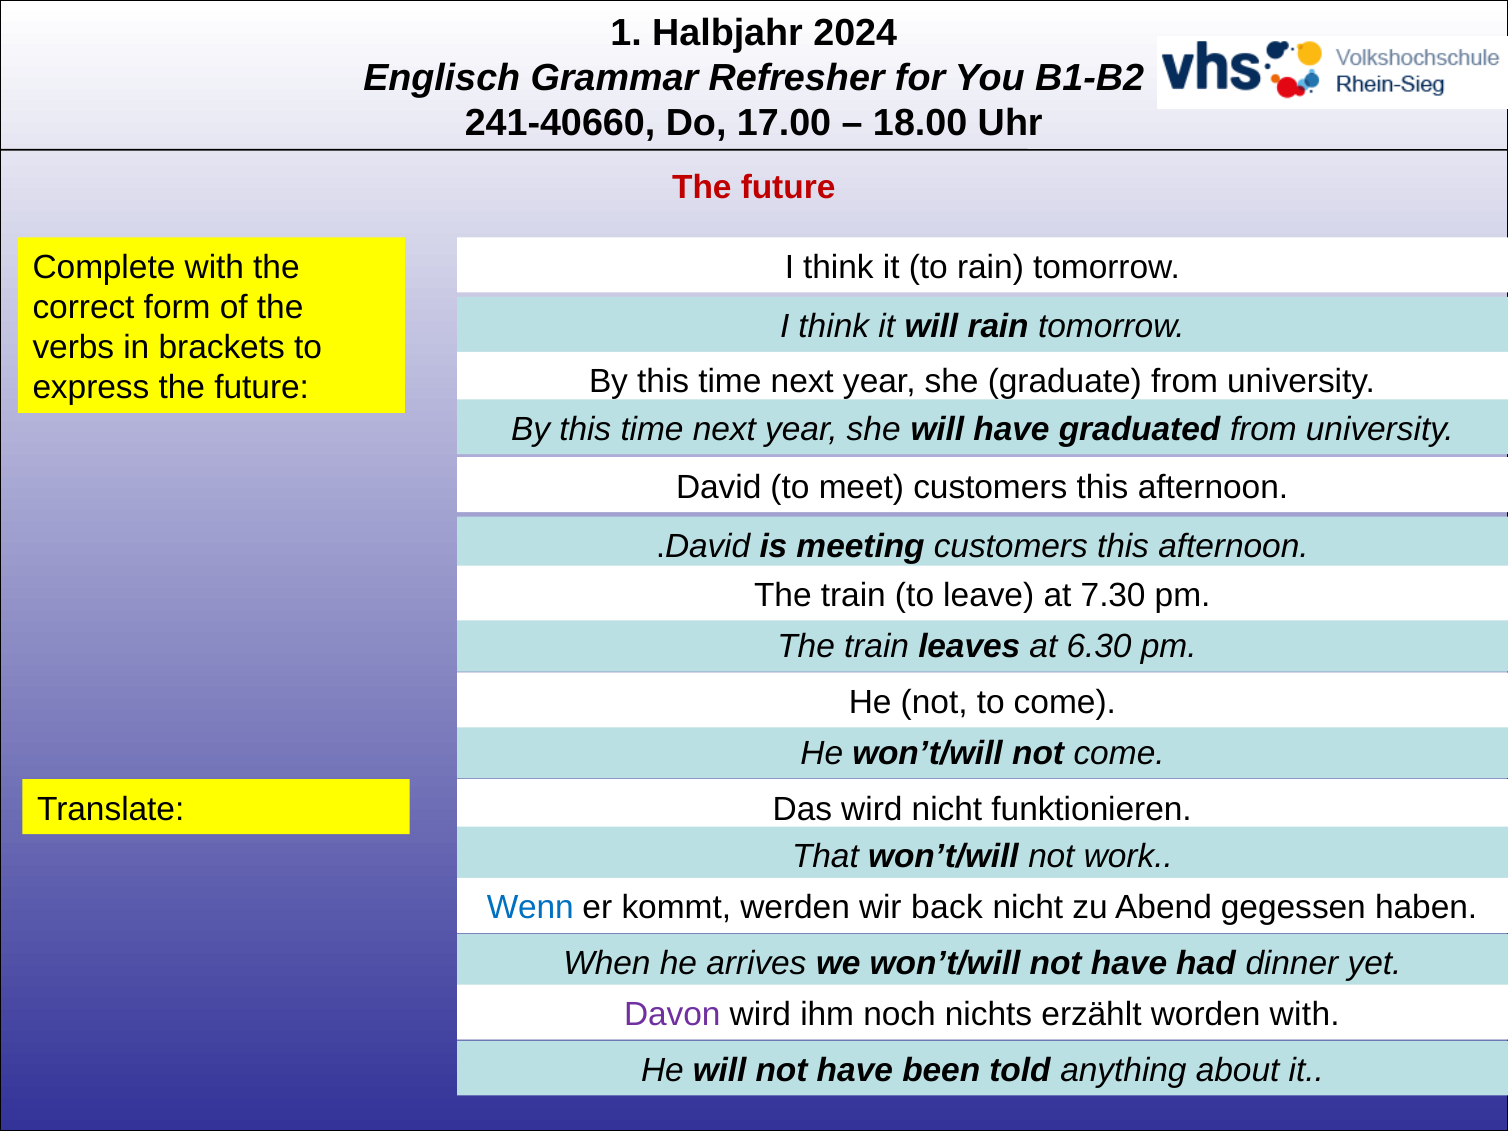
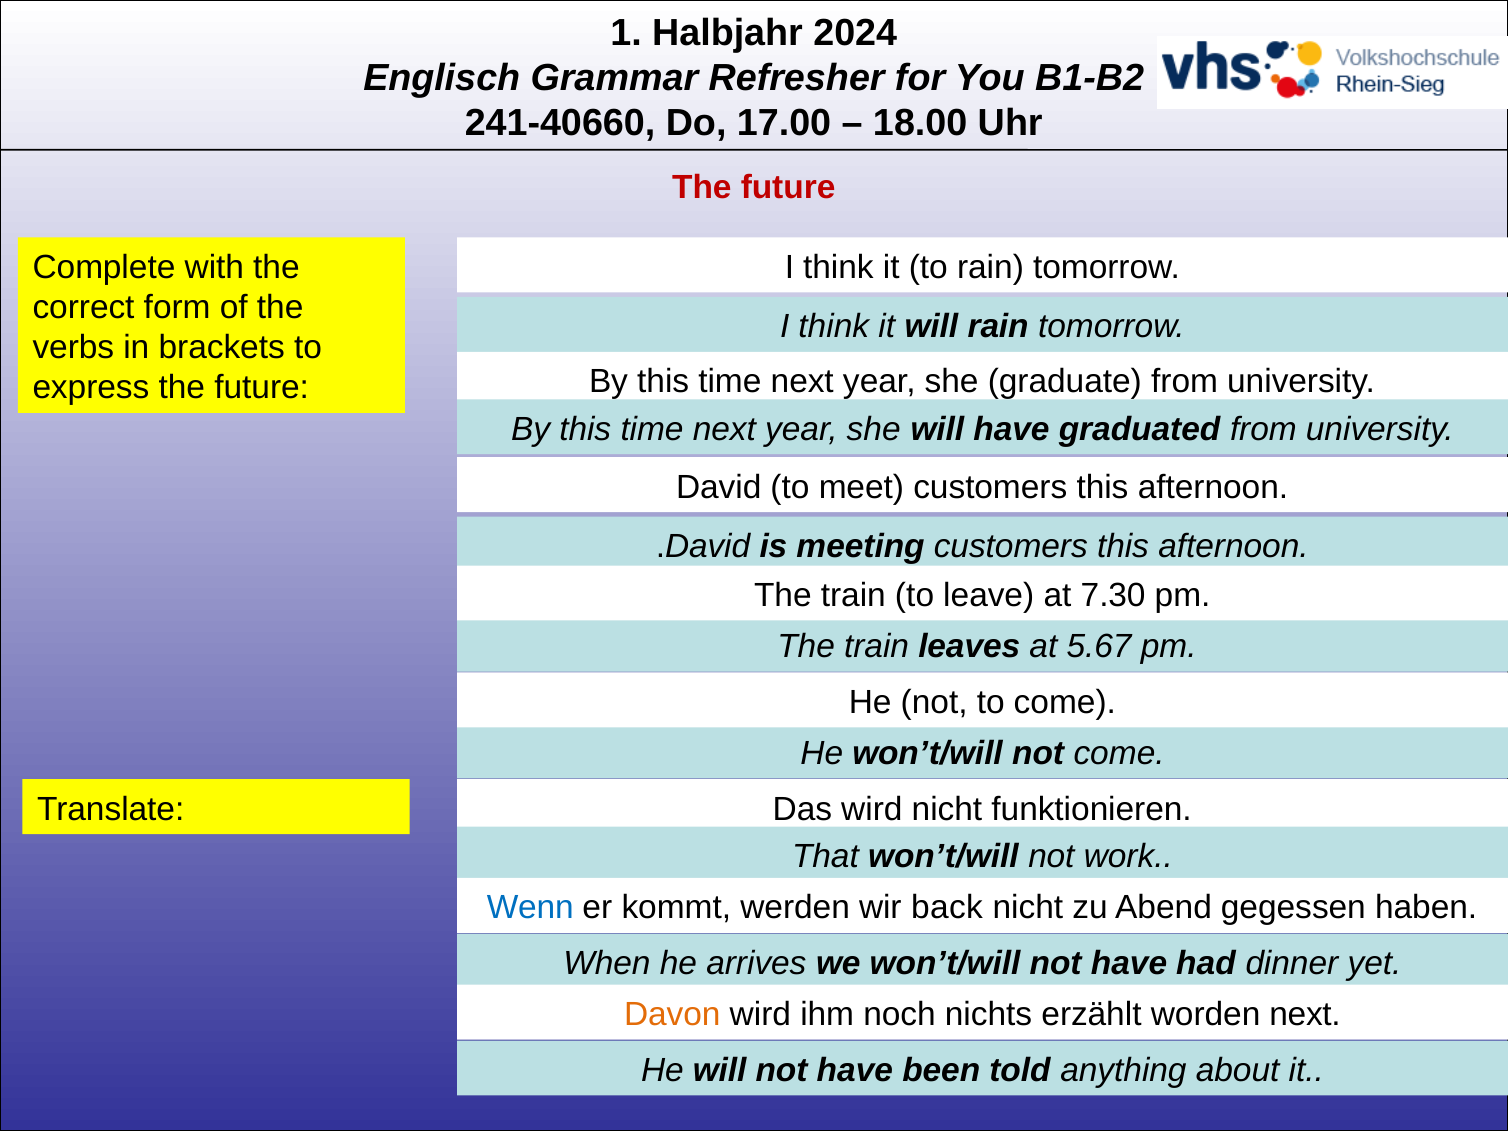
6.30: 6.30 -> 5.67 (1099, 646)
Davon colour: purple -> orange (672, 1015)
worden with: with -> next (1305, 1015)
